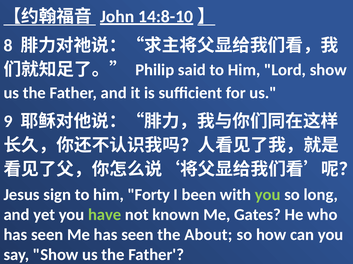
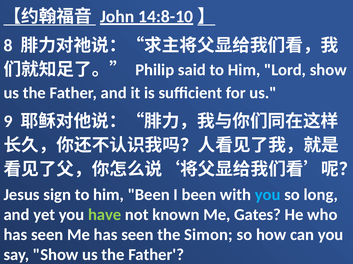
him Forty: Forty -> Been (149, 195)
you colour: light green -> light blue (268, 195)
About: About -> Simon (208, 235)
